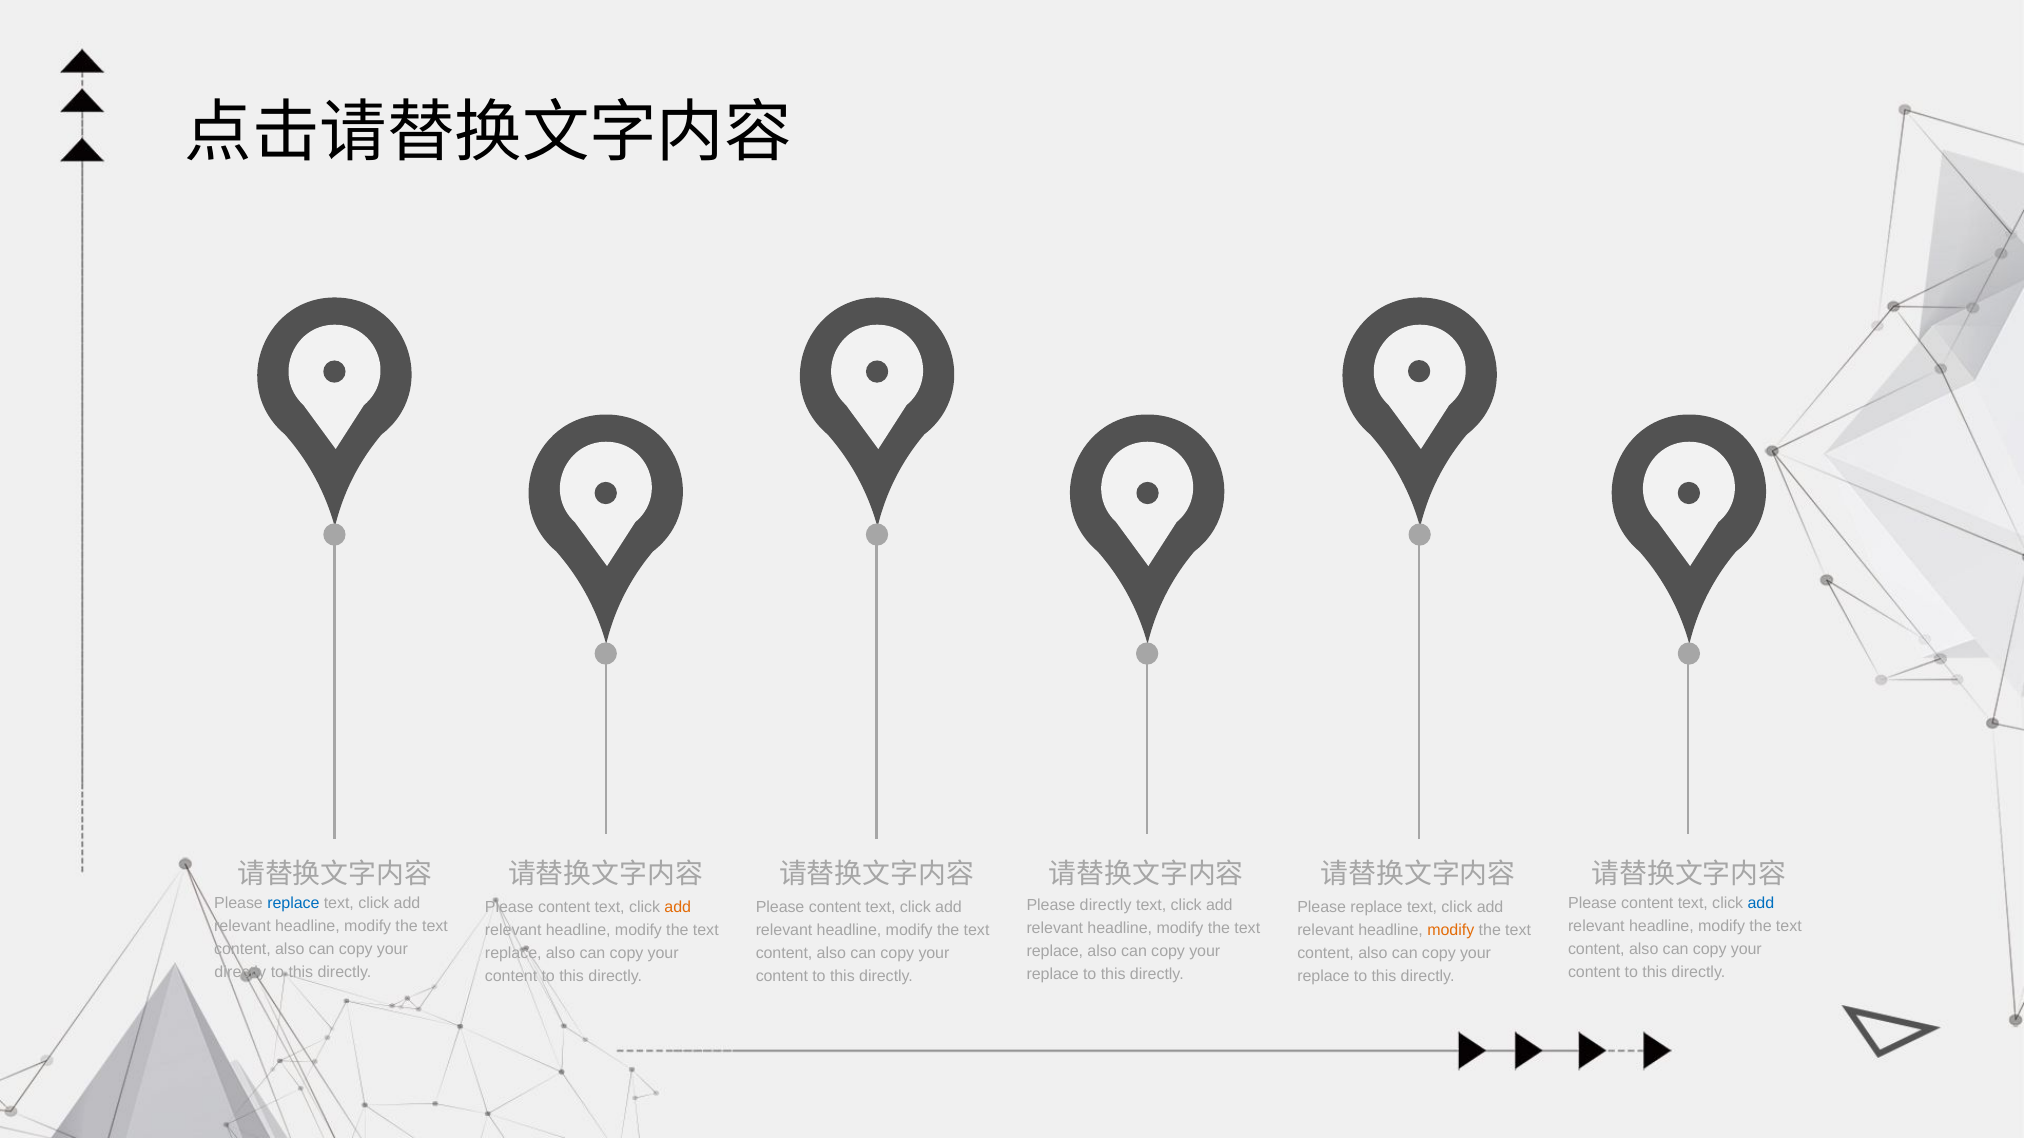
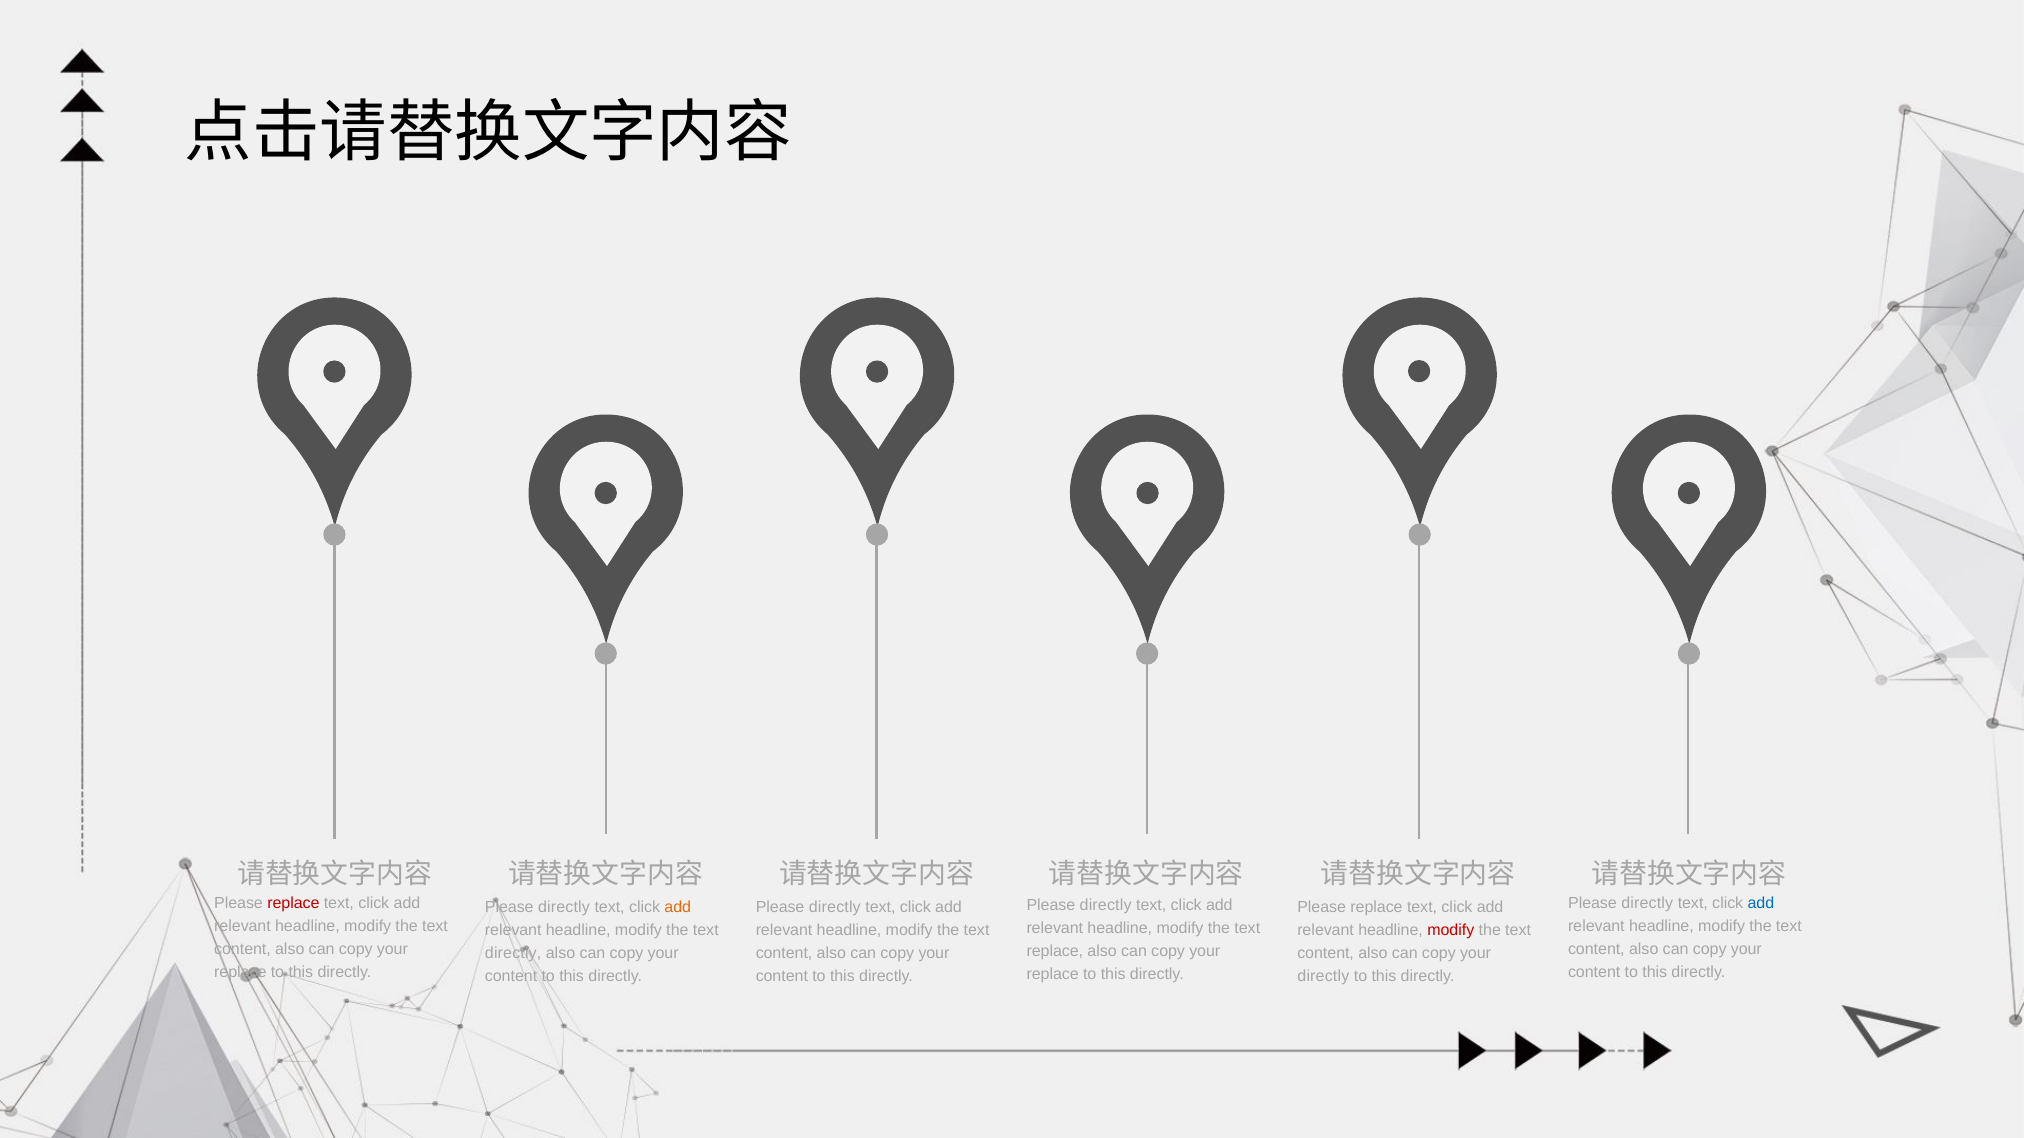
replace colour: blue -> red (293, 903)
content: content -> directly (1647, 903)
content: content -> directly (564, 908)
content: content -> directly (835, 908)
modify colour: orange -> red (1451, 931)
replace: replace -> directly (513, 954)
directly: directly -> replace (240, 972)
replace: replace -> directly (1323, 977)
